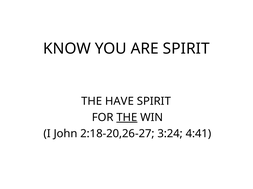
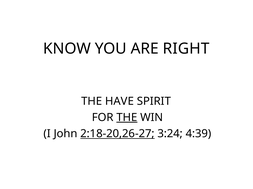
ARE SPIRIT: SPIRIT -> RIGHT (186, 49)
2:18-20,26-27 underline: none -> present (117, 134)
4:41: 4:41 -> 4:39 (199, 134)
